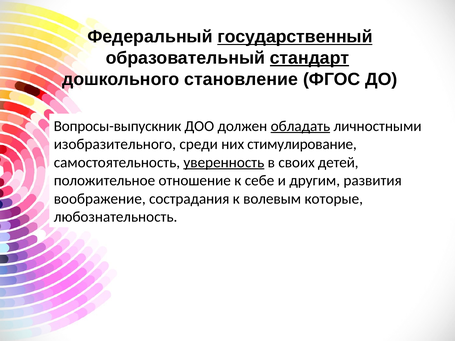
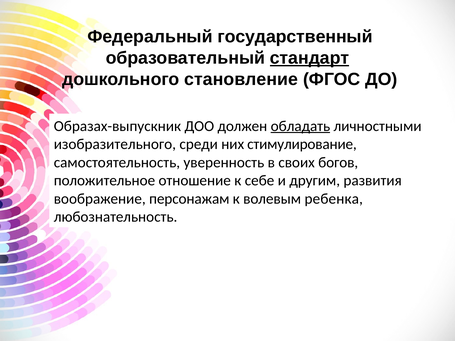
государственный underline: present -> none (295, 37)
Вопросы-выпускник: Вопросы-выпускник -> Образах-выпускник (117, 126)
уверенность underline: present -> none (224, 163)
детей: детей -> богов (338, 163)
сострадания: сострадания -> персонажам (189, 199)
которые: которые -> ребенка (334, 199)
